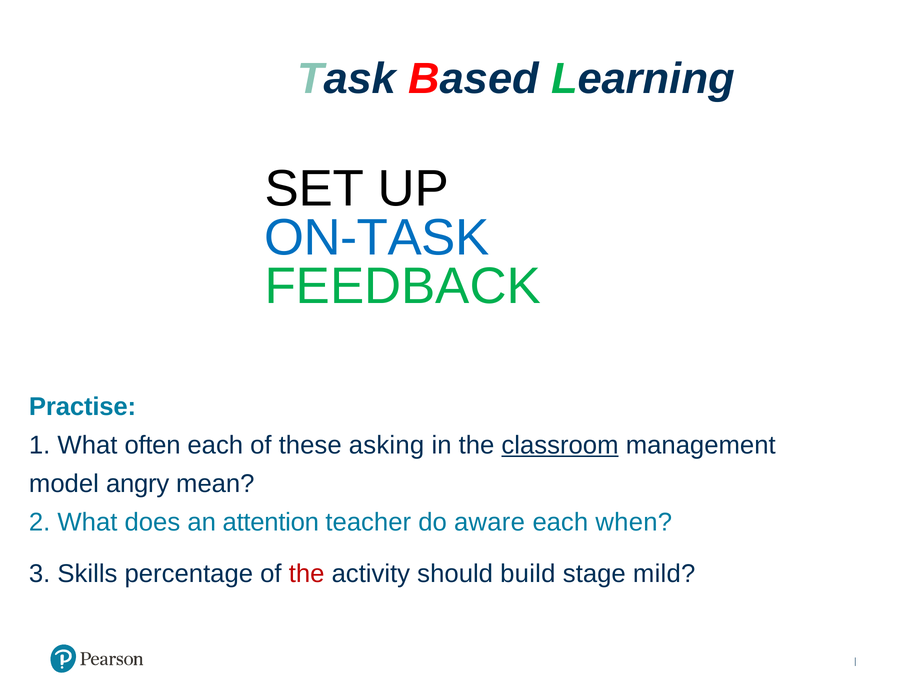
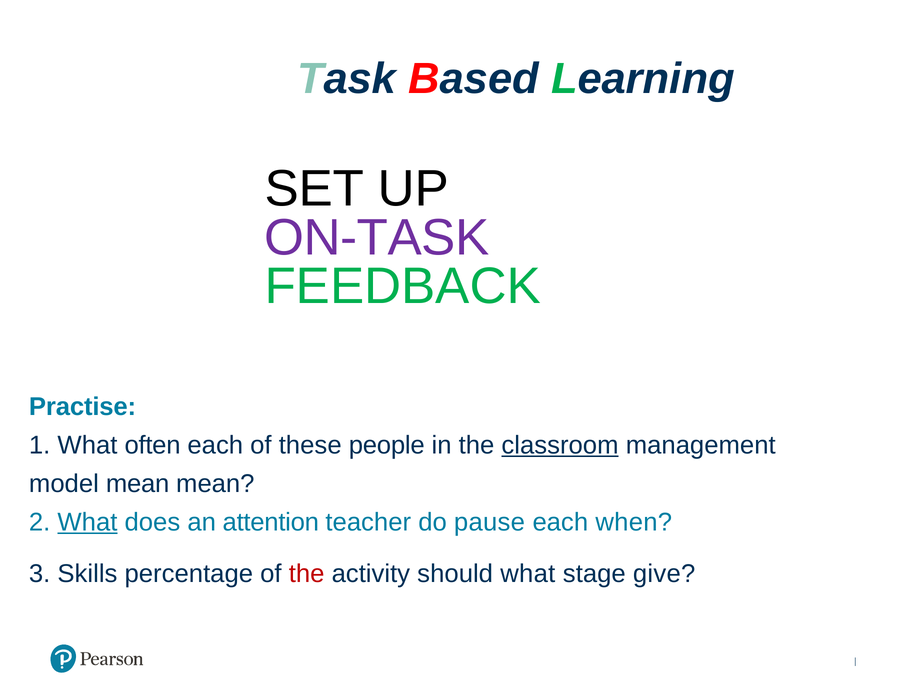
ON-TASK colour: blue -> purple (377, 238)
asking: asking -> people (387, 445)
model angry: angry -> mean (138, 484)
What underline: none -> present (87, 522)
aware: aware -> pause (489, 522)
should build: build -> what (528, 574)
mild: mild -> give (664, 574)
